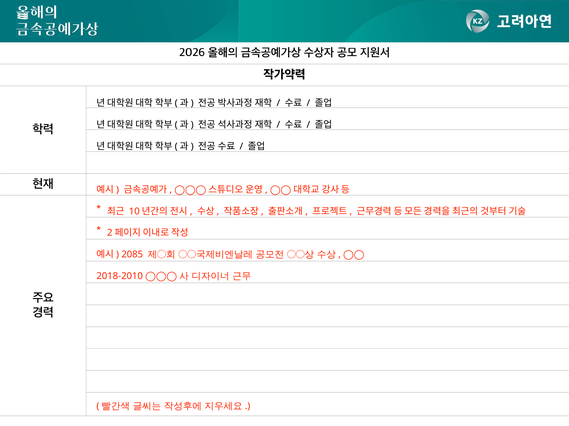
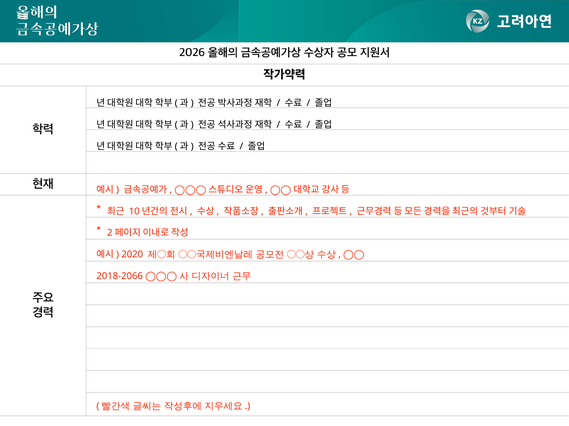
2085: 2085 -> 2020 (132, 255)
2018-2010: 2018-2010 -> 2018-2066 (120, 277)
